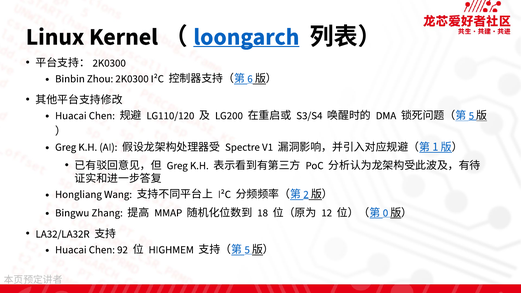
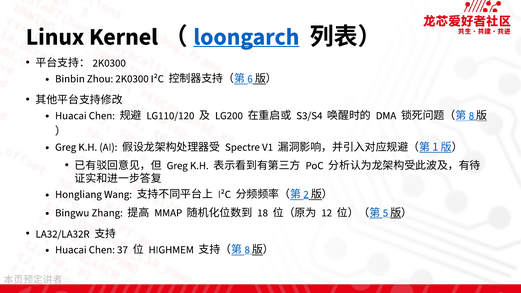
5: 5 -> 8 (471, 116)
0: 0 -> 5 (385, 213)
92: 92 -> 37 (122, 250)
5: 5 -> 8 (247, 250)
